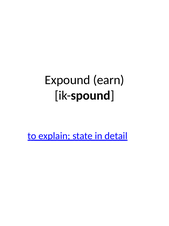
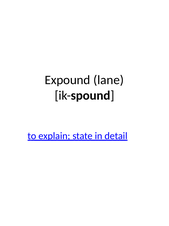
earn: earn -> lane (109, 80)
